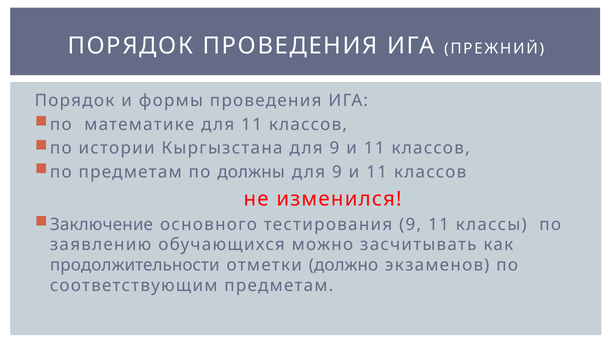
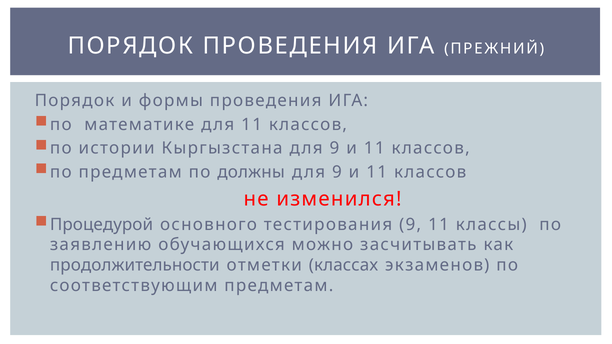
Заключение: Заключение -> Процедурой (102, 225)
должно: должно -> классах (343, 265)
